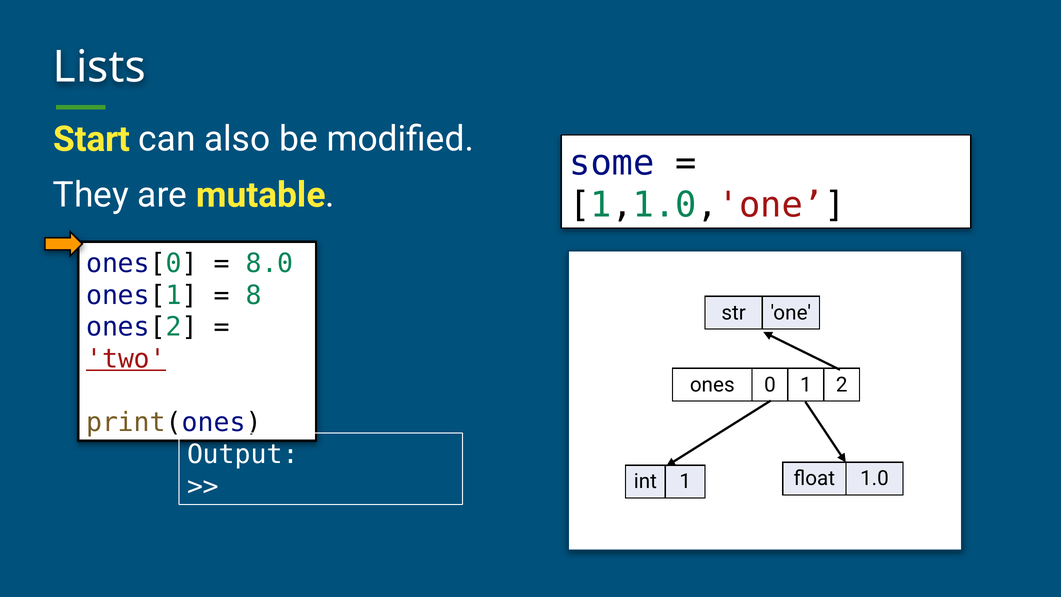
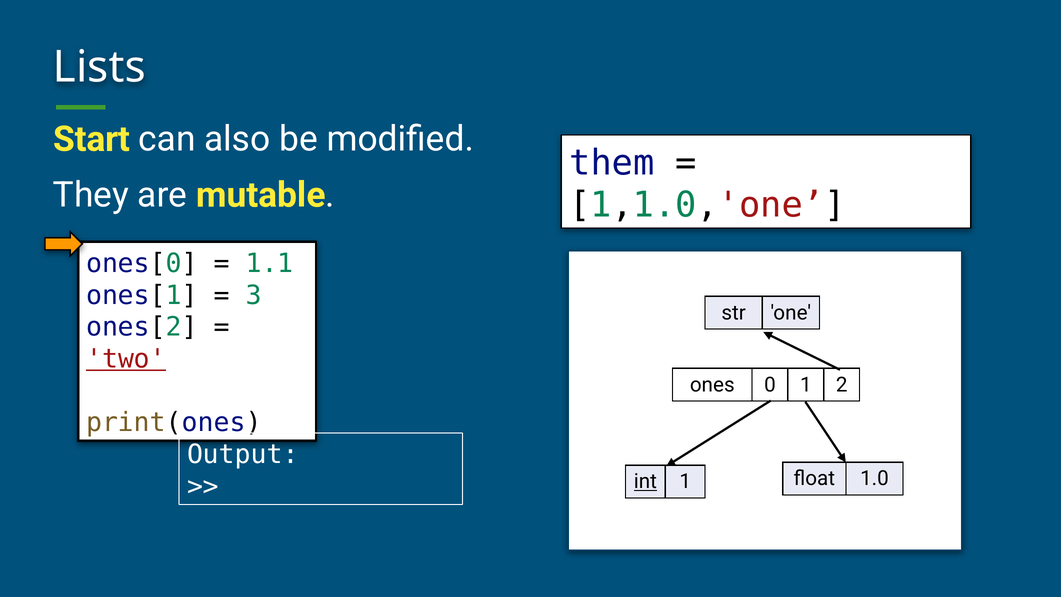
some: some -> them (612, 163)
8.0: 8.0 -> 1.1 (270, 263)
8: 8 -> 3 (254, 295)
int underline: none -> present (645, 481)
